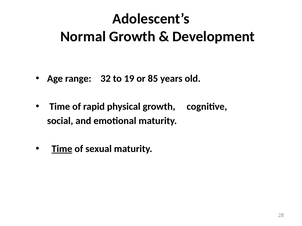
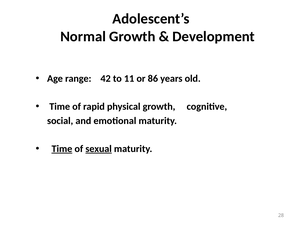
32: 32 -> 42 (106, 79)
19: 19 -> 11 (129, 79)
85: 85 -> 86 (153, 79)
sexual underline: none -> present (99, 149)
